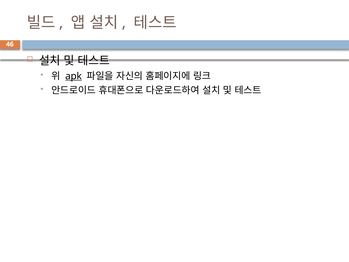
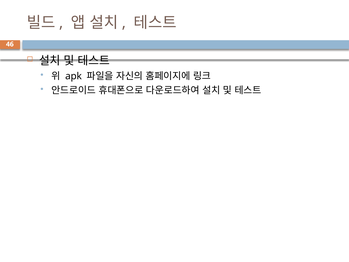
apk underline: present -> none (74, 76)
